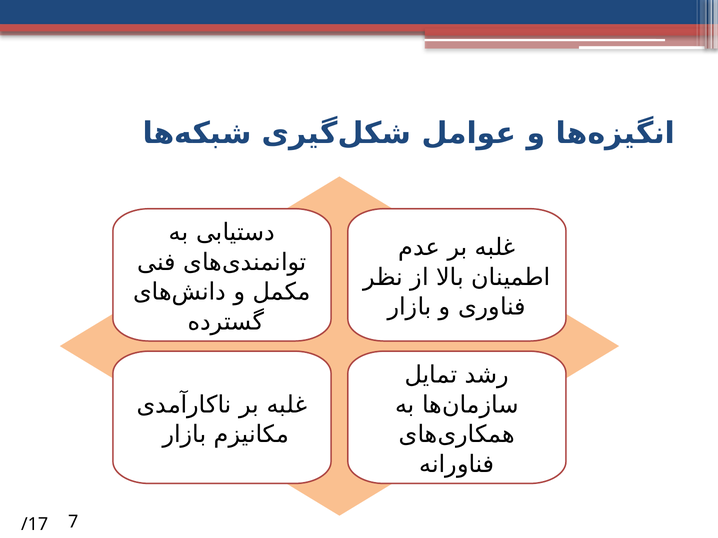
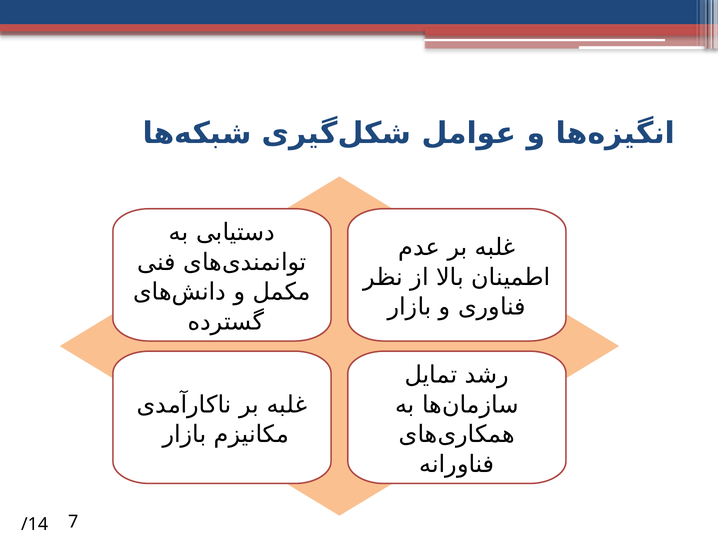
/17: /17 -> /14 (35, 525)
